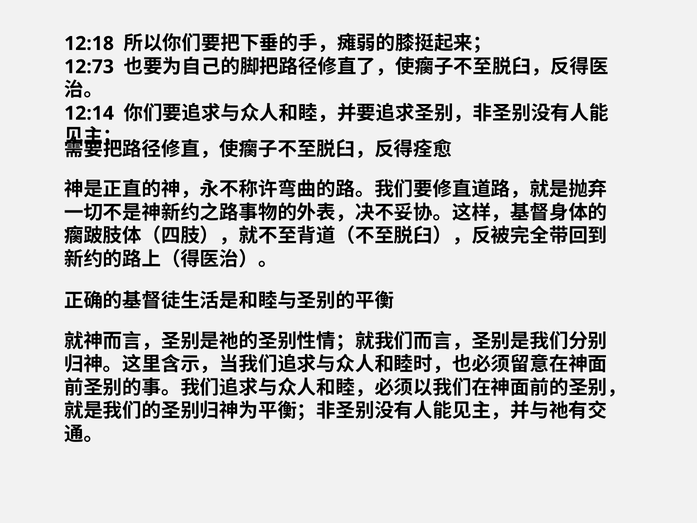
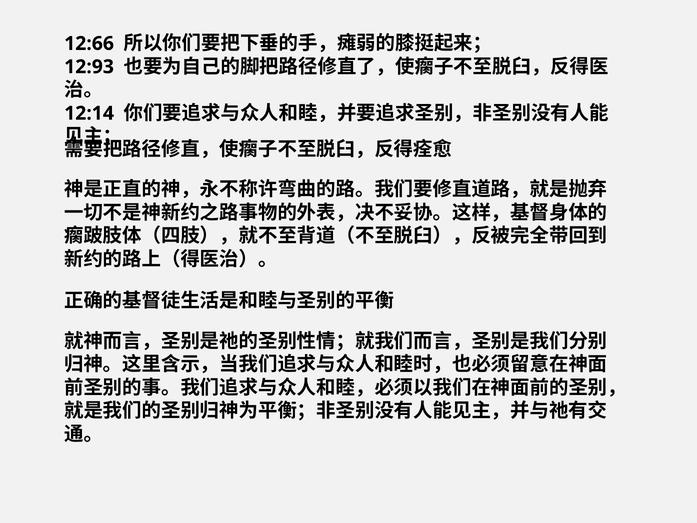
12:18: 12:18 -> 12:66 (89, 44)
12:73: 12:73 -> 12:93 (89, 67)
